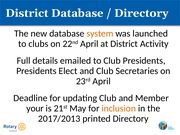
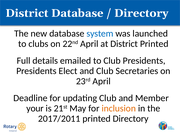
system colour: orange -> blue (100, 34)
District Activity: Activity -> Printed (154, 44)
2017/2013: 2017/2013 -> 2017/2011 (59, 119)
